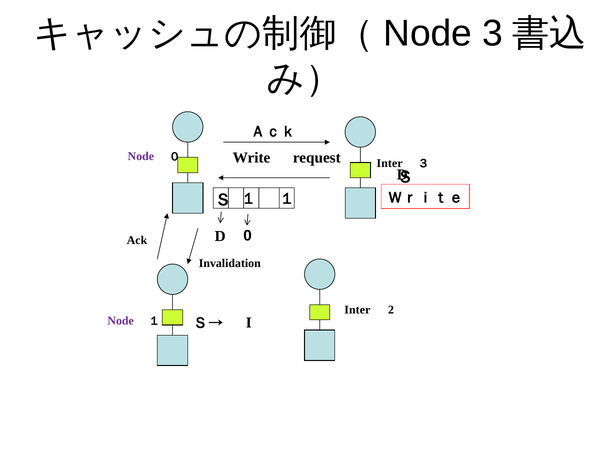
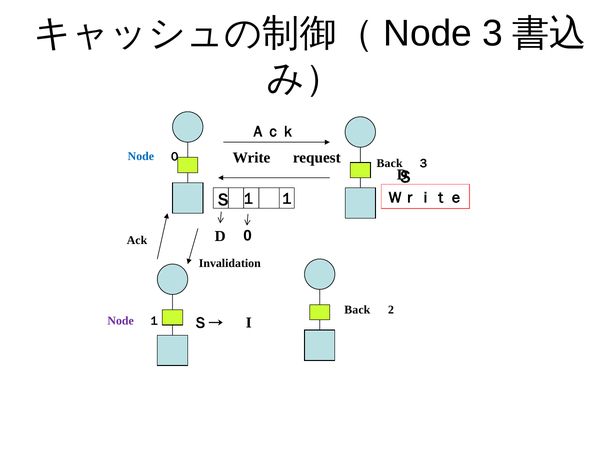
Node colour: purple -> blue (141, 156)
Inter: Inter -> Back (390, 163)
Inter: Inter -> Back (357, 310)
